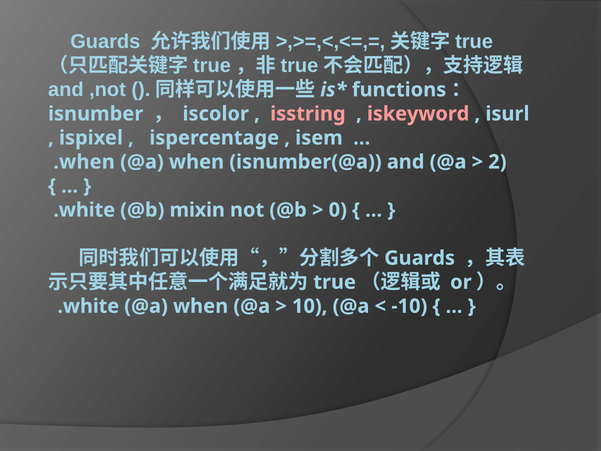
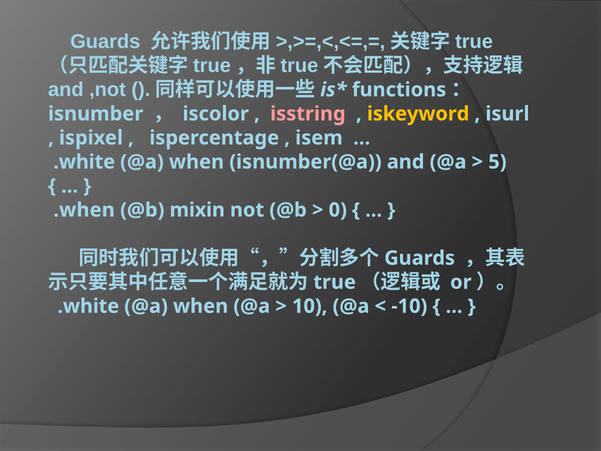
iskeyword colour: pink -> yellow (418, 114)
.when: .when -> .white (84, 162)
2: 2 -> 5 (497, 162)
.white: .white -> .when (84, 210)
